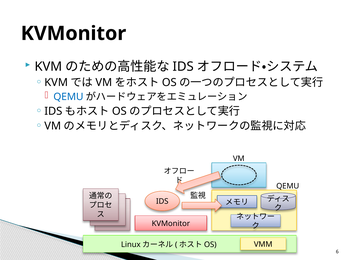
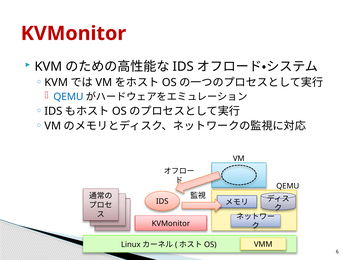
KVMonitor colour: black -> red (73, 33)
